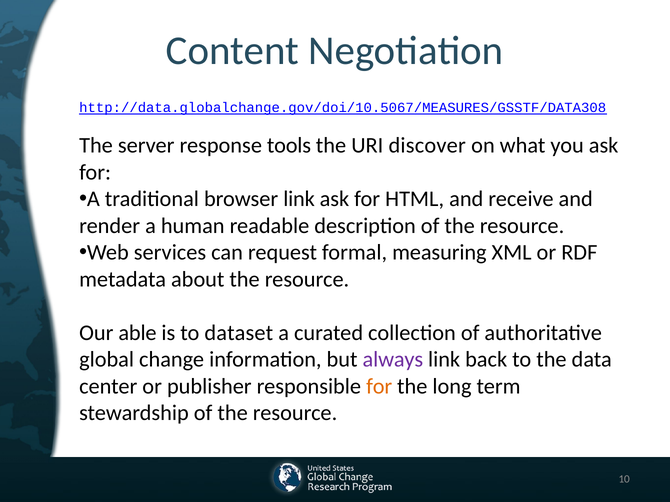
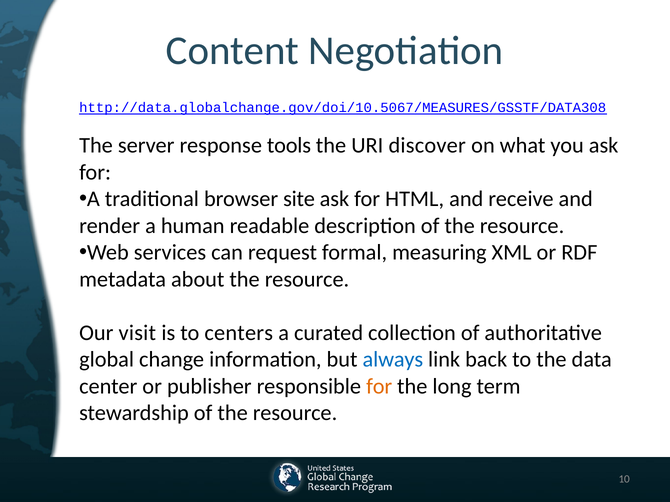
browser link: link -> site (299, 199)
able: able -> visit (137, 333)
dataset: dataset -> centers (239, 333)
always colour: purple -> blue (393, 360)
